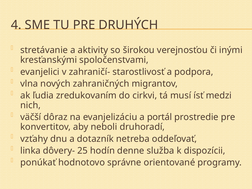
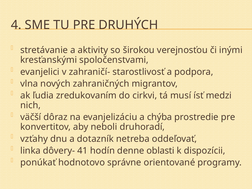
portál: portál -> chýba (160, 117)
25: 25 -> 41 (83, 151)
služba: služba -> oblasti (161, 151)
